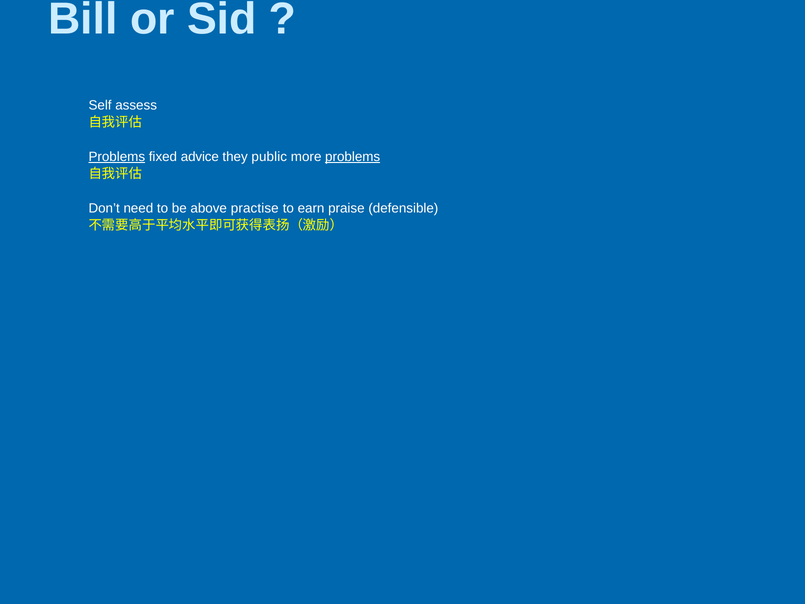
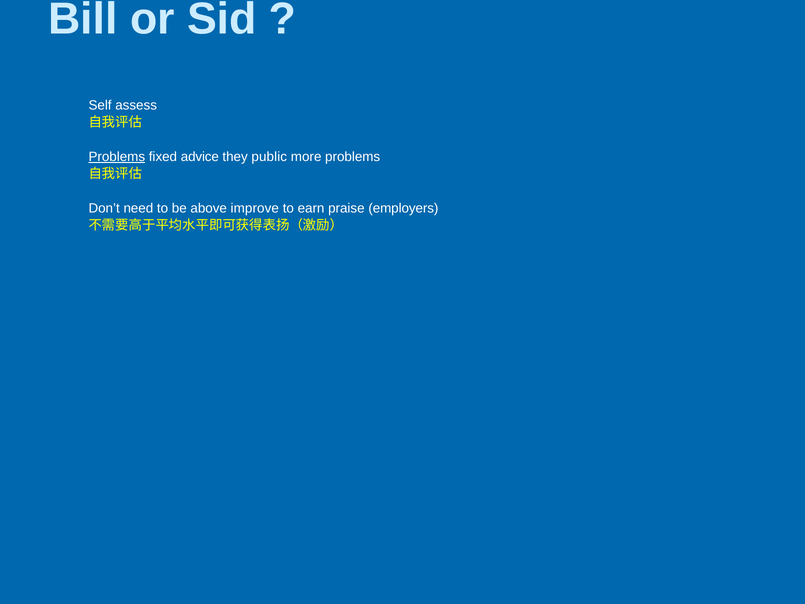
problems underline: present -> none (353, 157)
practise: practise -> improve (255, 208)
defensible: defensible -> employers (403, 208)
